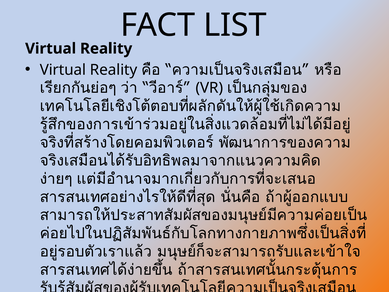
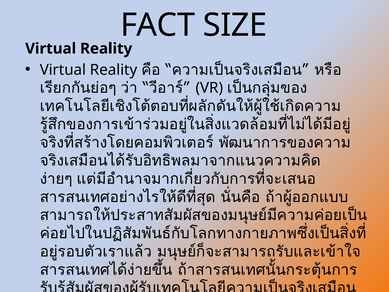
LIST: LIST -> SIZE (235, 25)
